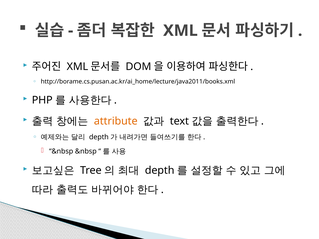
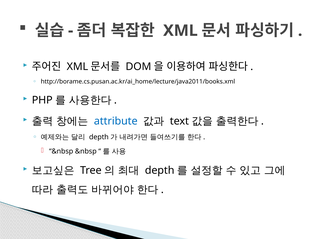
attribute colour: orange -> blue (116, 121)
